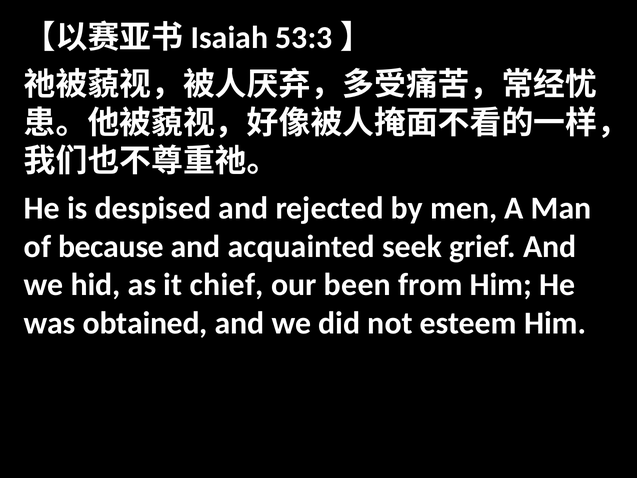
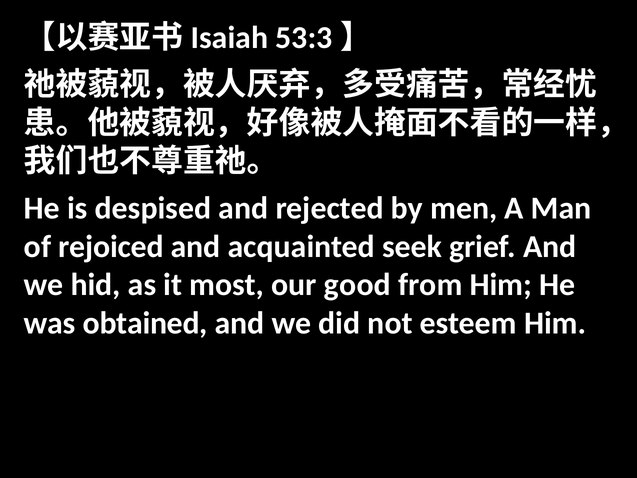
because: because -> rejoiced (111, 246)
chief: chief -> most (227, 285)
been: been -> good (358, 285)
